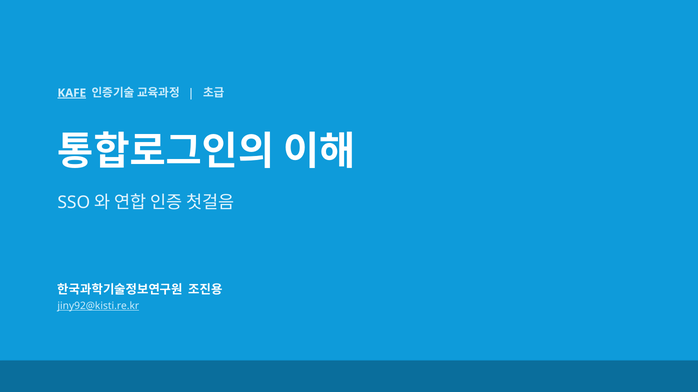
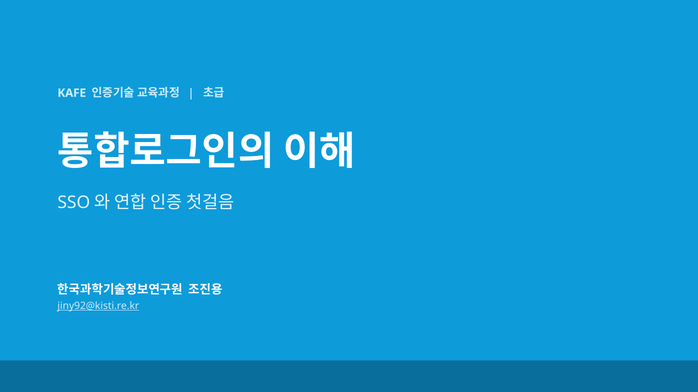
KAFE underline: present -> none (72, 93)
